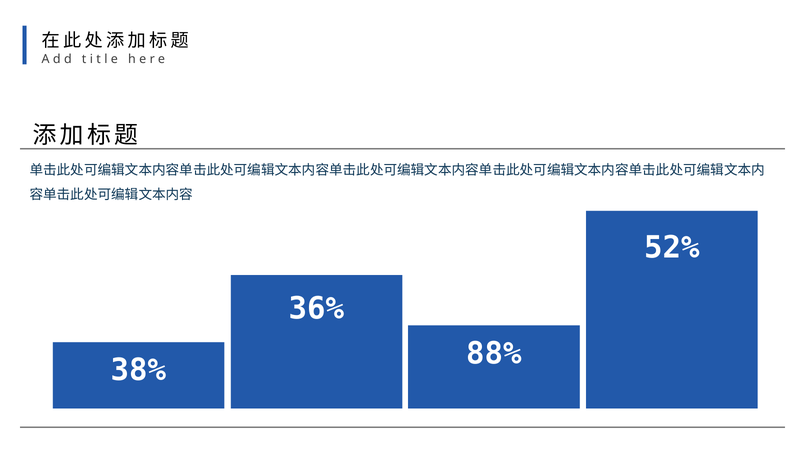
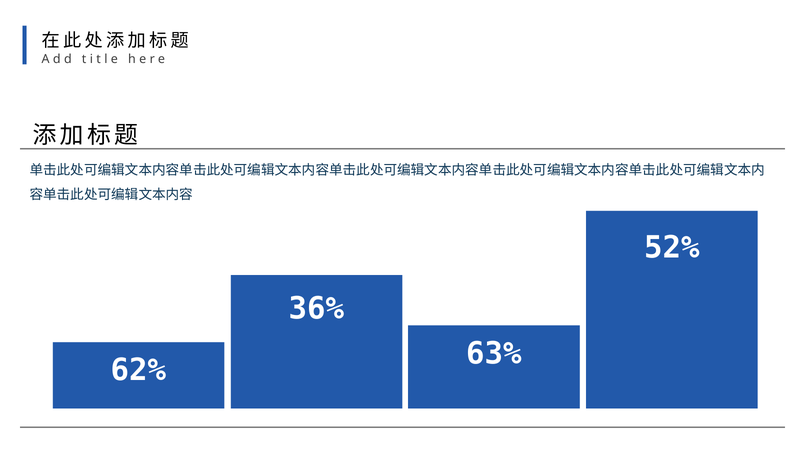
88%: 88% -> 63% (494, 354)
38%: 38% -> 62% (139, 370)
